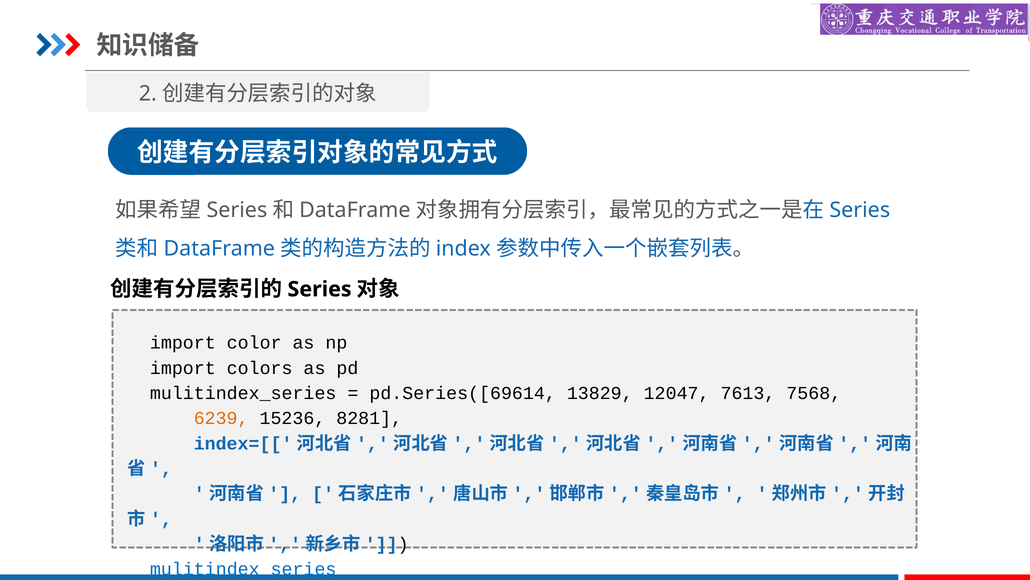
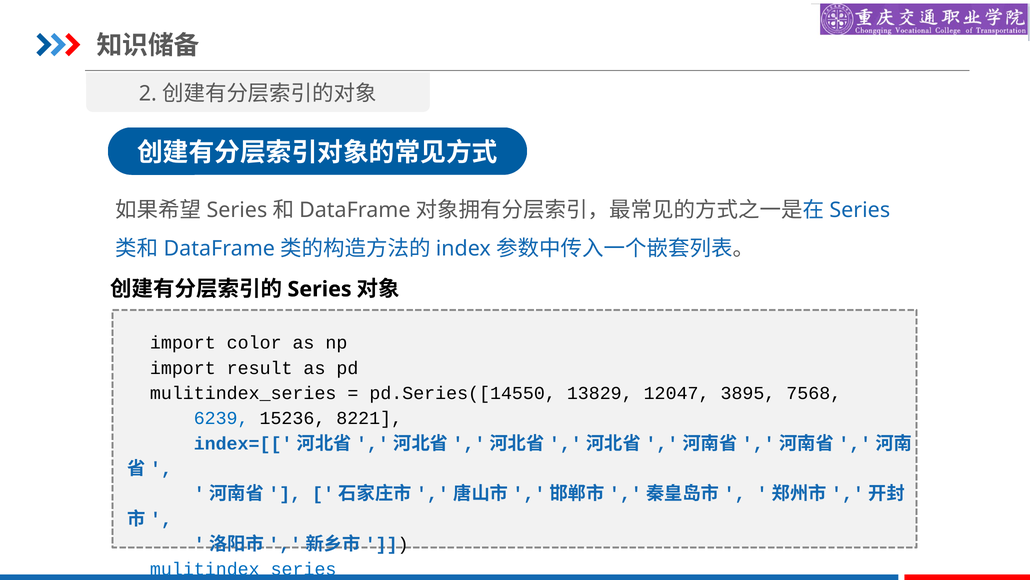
colors: colors -> result (260, 368)
pd.Series([69614: pd.Series([69614 -> pd.Series([14550 (463, 393)
7613: 7613 -> 3895 (748, 393)
6239 colour: orange -> blue (221, 418)
8281: 8281 -> 8221 (369, 418)
